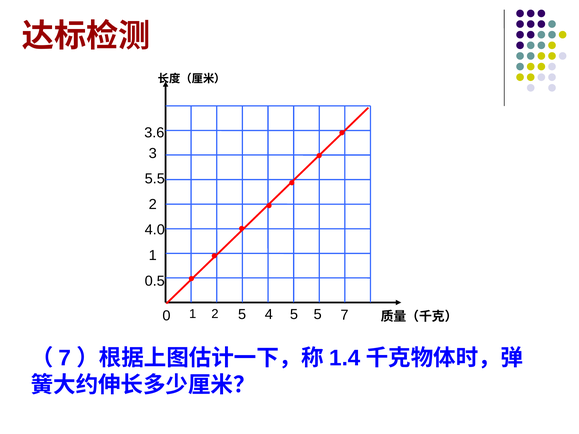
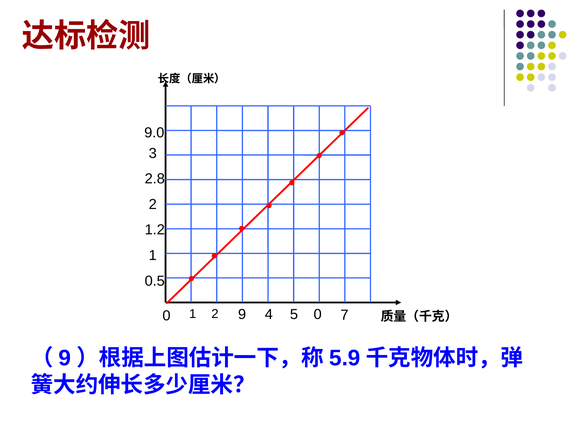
3.6: 3.6 -> 9.0 (154, 133)
5.5: 5.5 -> 2.8 (155, 179)
4.0: 4.0 -> 1.2 (155, 230)
2 5: 5 -> 9 (242, 315)
5 5: 5 -> 0 (318, 315)
7: 7 -> 9 (65, 358)
1.4: 1.4 -> 5.9 (345, 358)
